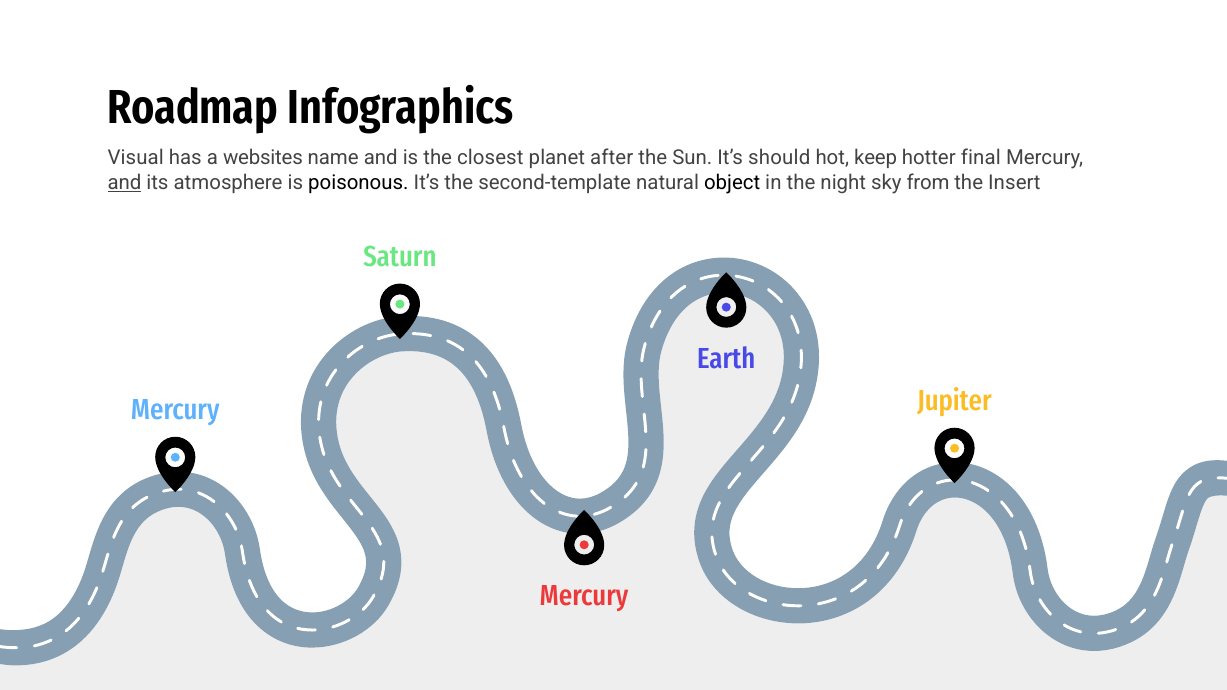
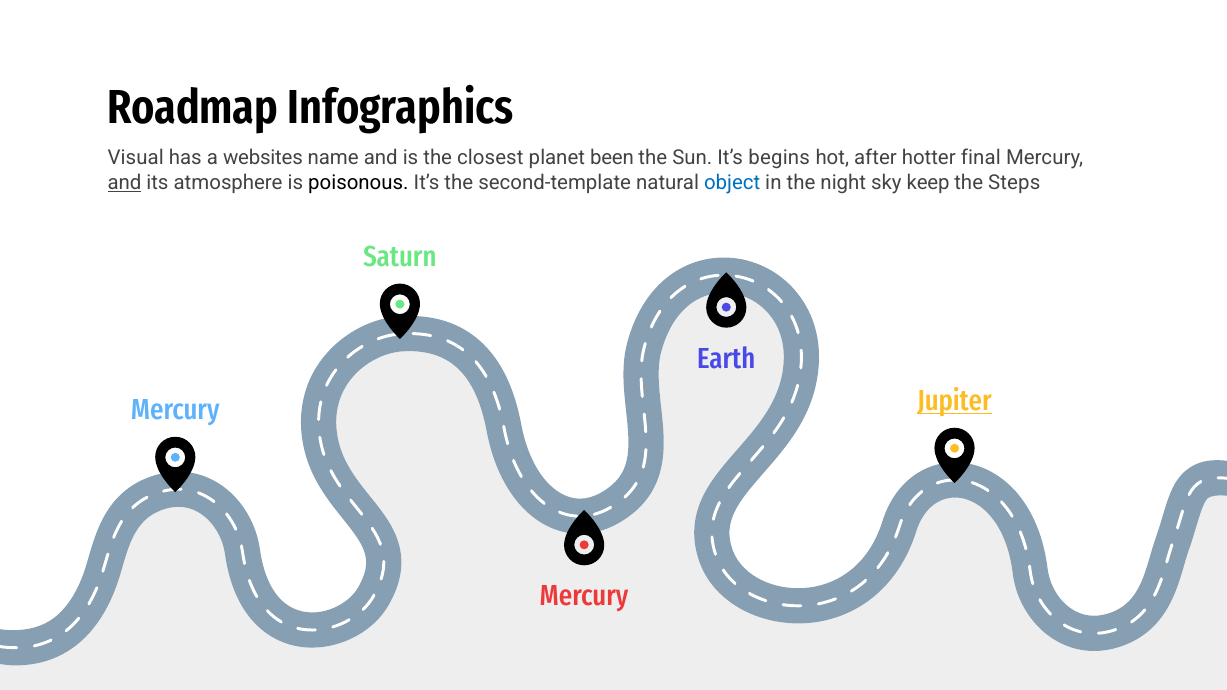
after: after -> been (612, 158)
should: should -> begins (779, 158)
keep: keep -> after (875, 158)
object colour: black -> blue (732, 183)
from: from -> keep (928, 183)
Insert: Insert -> Steps (1014, 183)
Jupiter underline: none -> present (954, 401)
